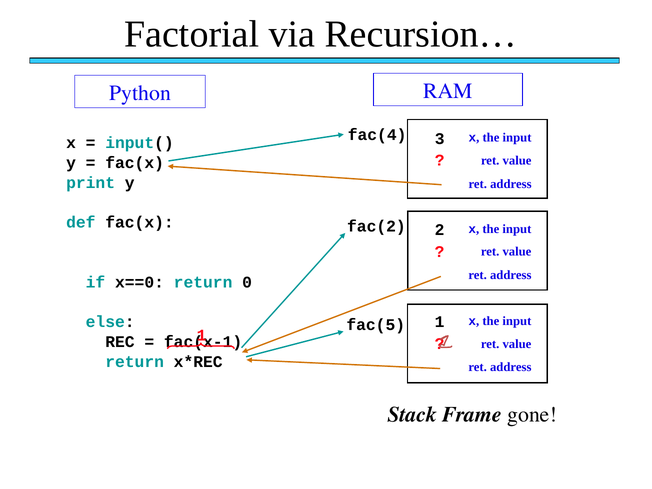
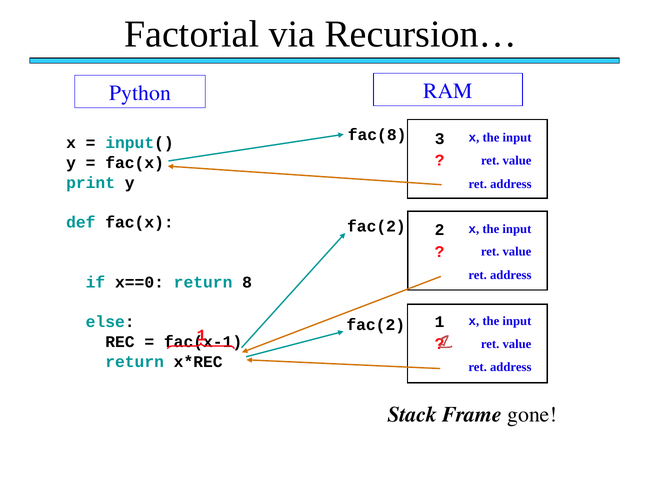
fac(4: fac(4 -> fac(8 (377, 135)
0: 0 -> 8 (247, 282)
fac(5: fac(5 -> fac(2 (376, 325)
